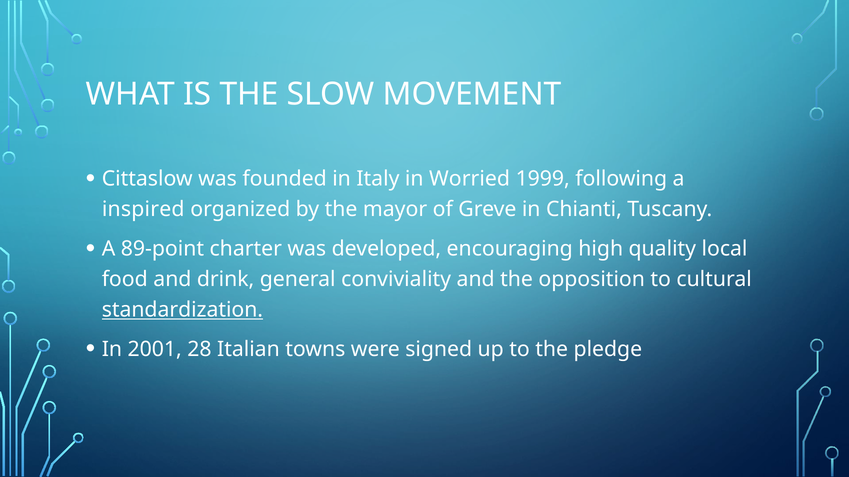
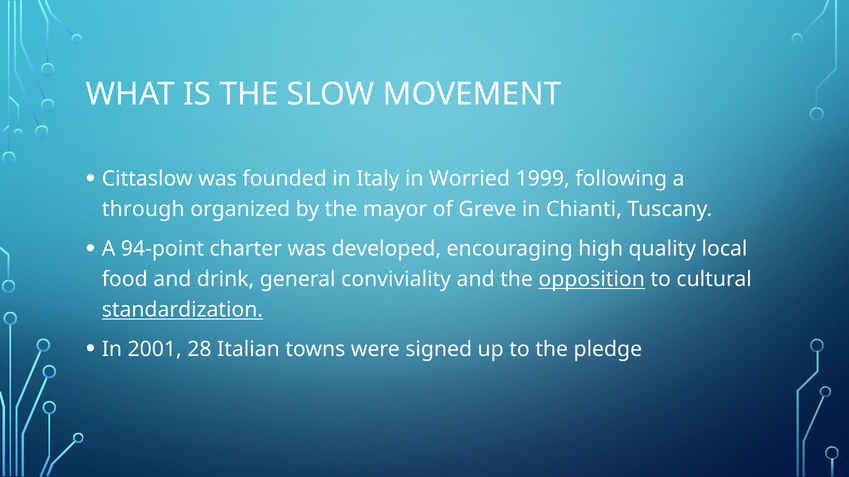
inspired: inspired -> through (143, 210)
89-point: 89-point -> 94-point (162, 249)
opposition underline: none -> present (592, 280)
